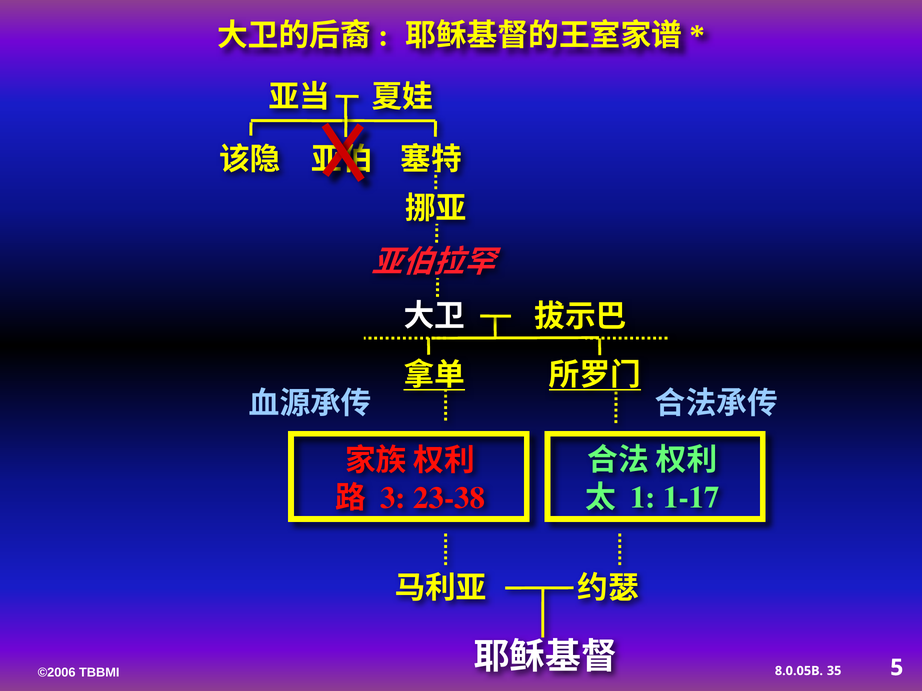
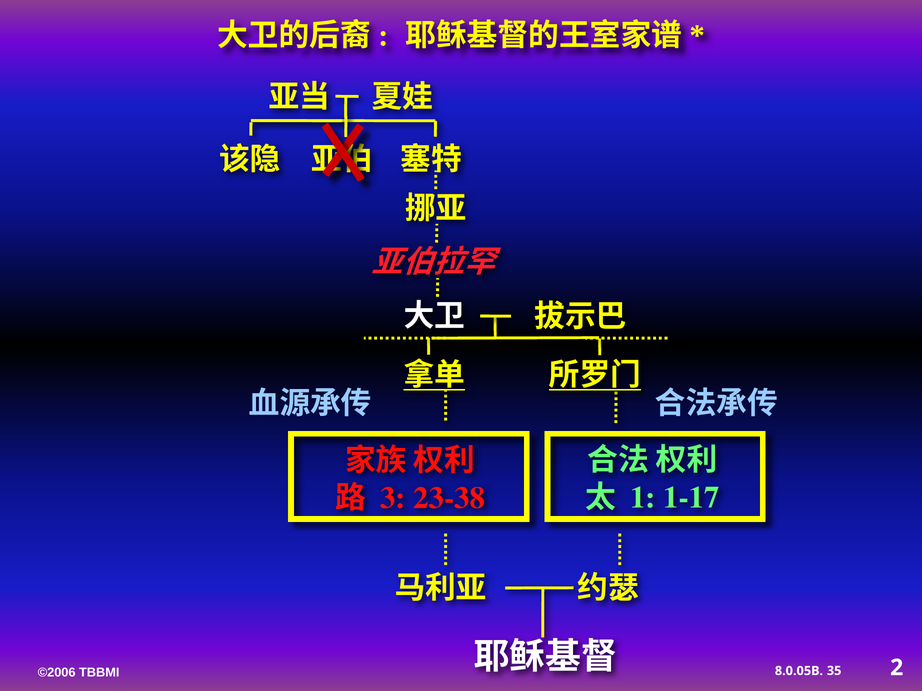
5: 5 -> 2 (897, 668)
